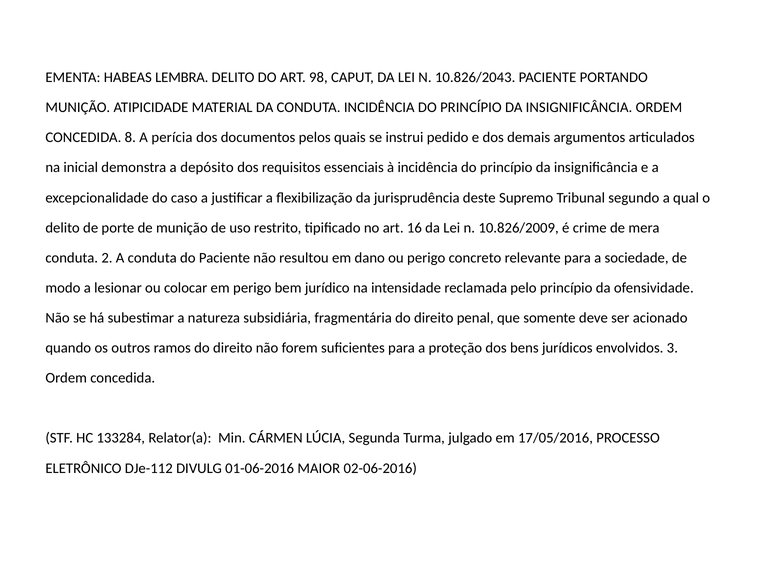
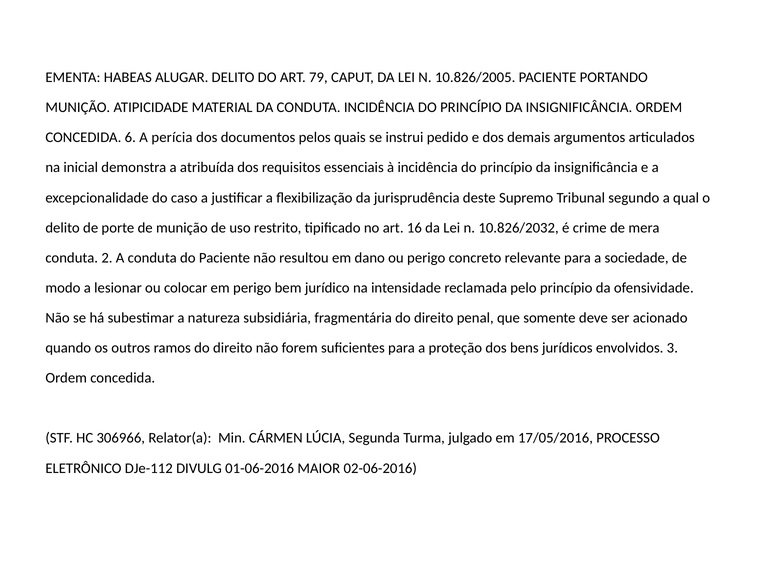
LEMBRA: LEMBRA -> ALUGAR (182, 77)
98: 98 -> 79 (318, 77)
10.826/2043: 10.826/2043 -> 10.826/2005 (475, 77)
8: 8 -> 6 (130, 137)
depósito: depósito -> atribuída (207, 168)
10.826/2009: 10.826/2009 -> 10.826/2032 (519, 228)
133284: 133284 -> 306966 (121, 438)
